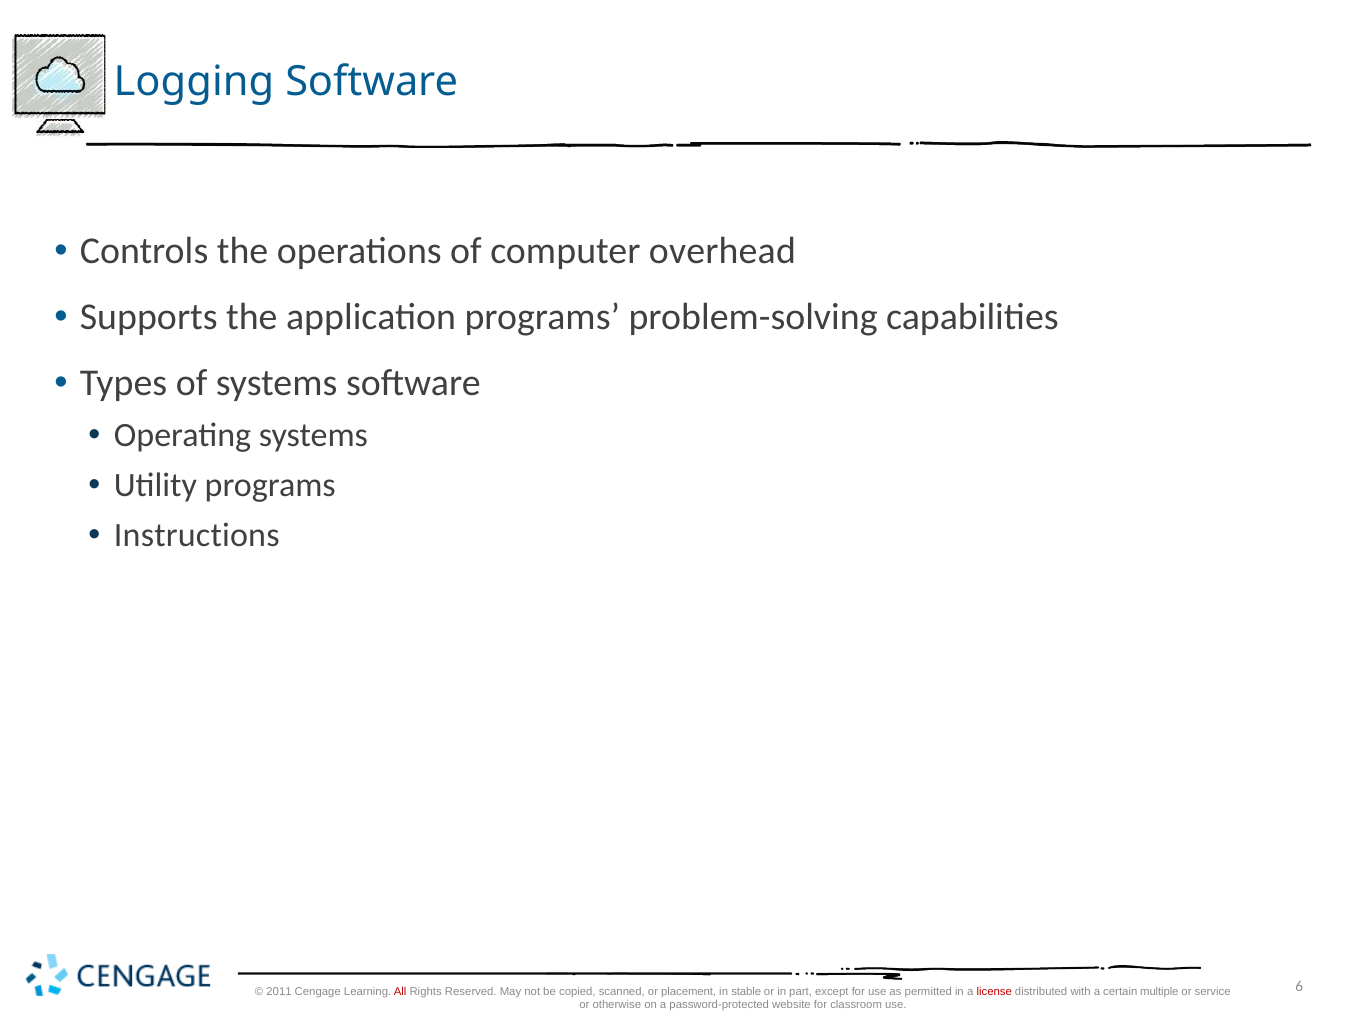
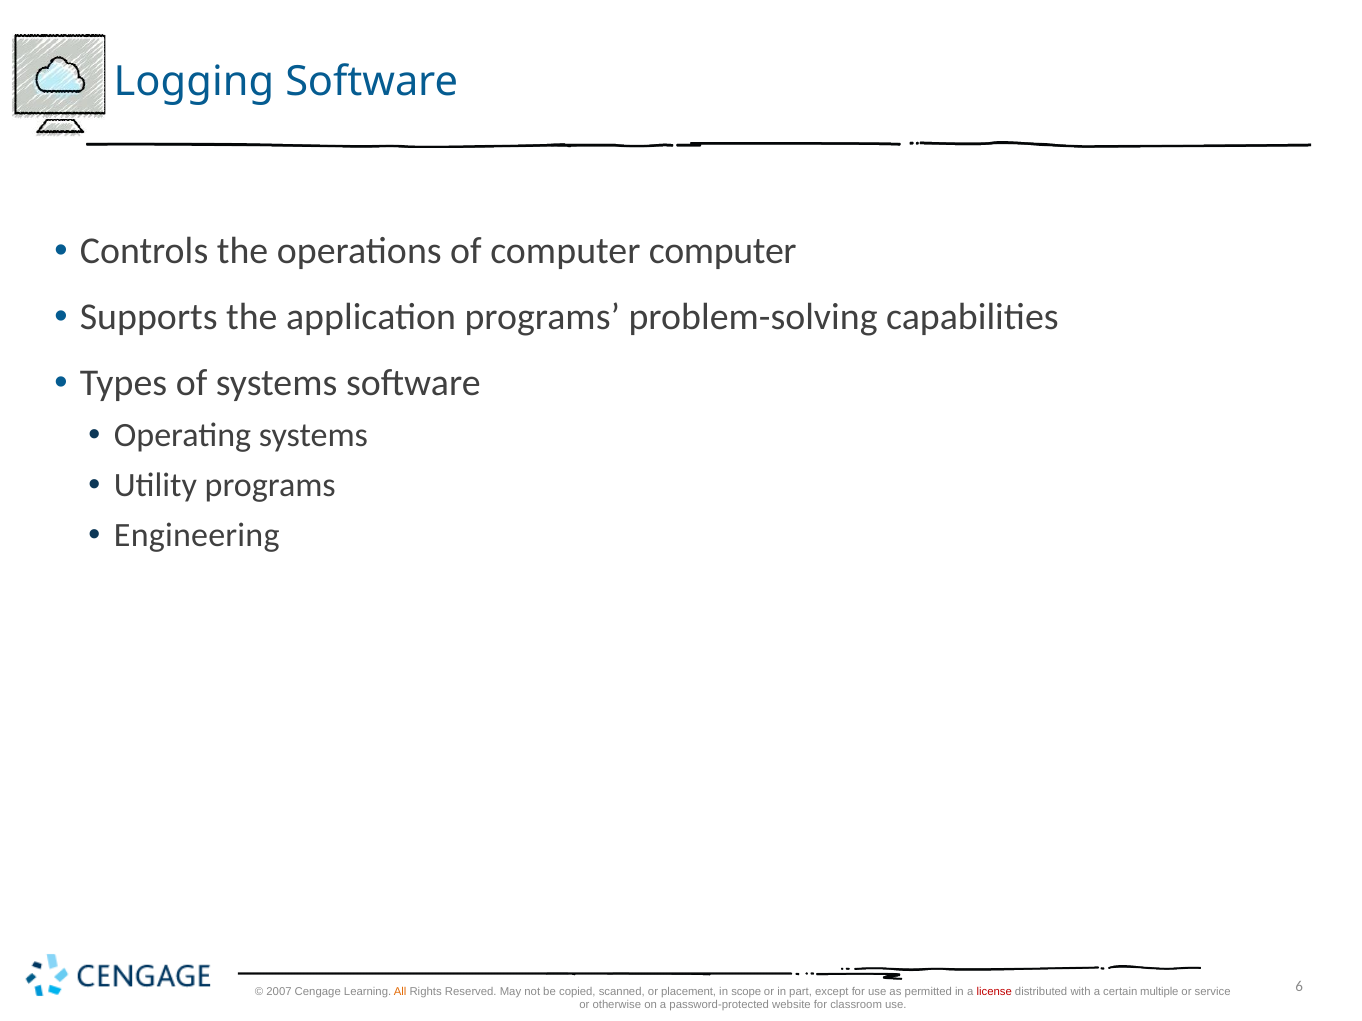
computer overhead: overhead -> computer (723, 251)
Instructions: Instructions -> Engineering (197, 536)
2011: 2011 -> 2007 (279, 992)
All colour: red -> orange (400, 992)
stable: stable -> scope (746, 992)
